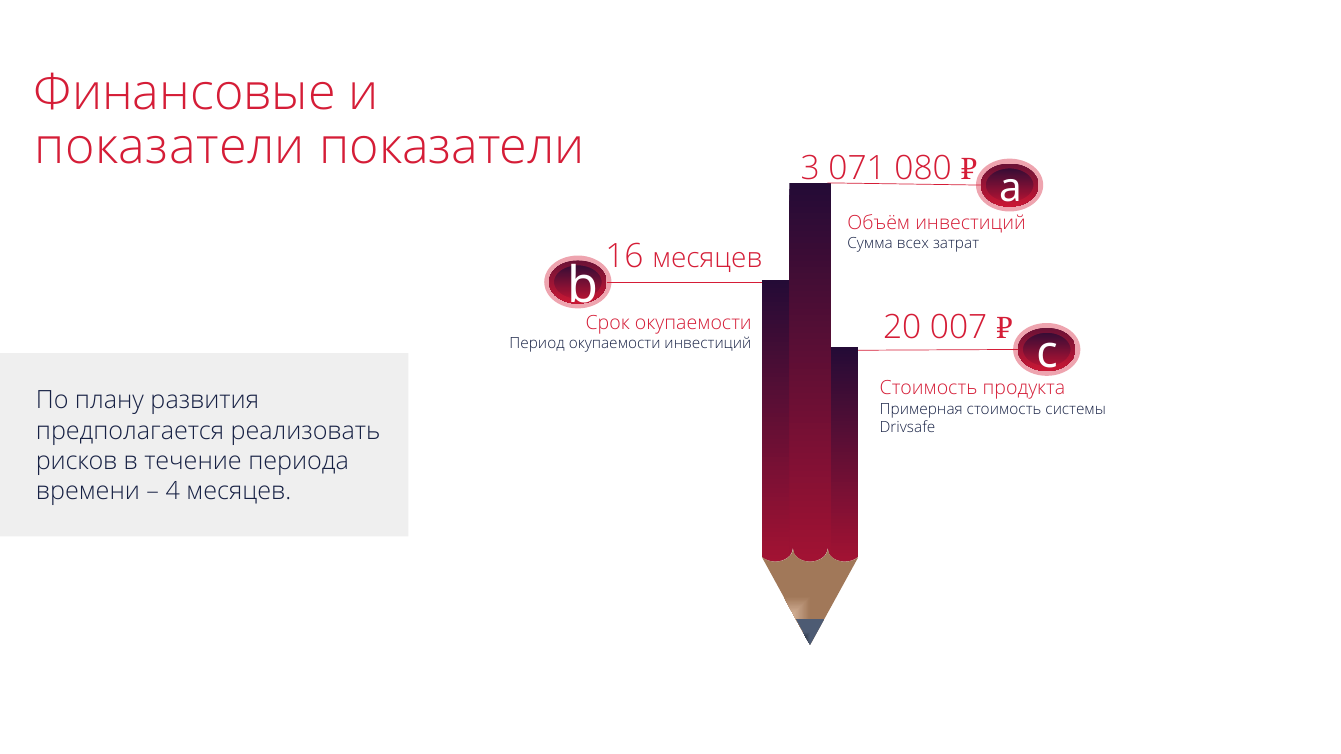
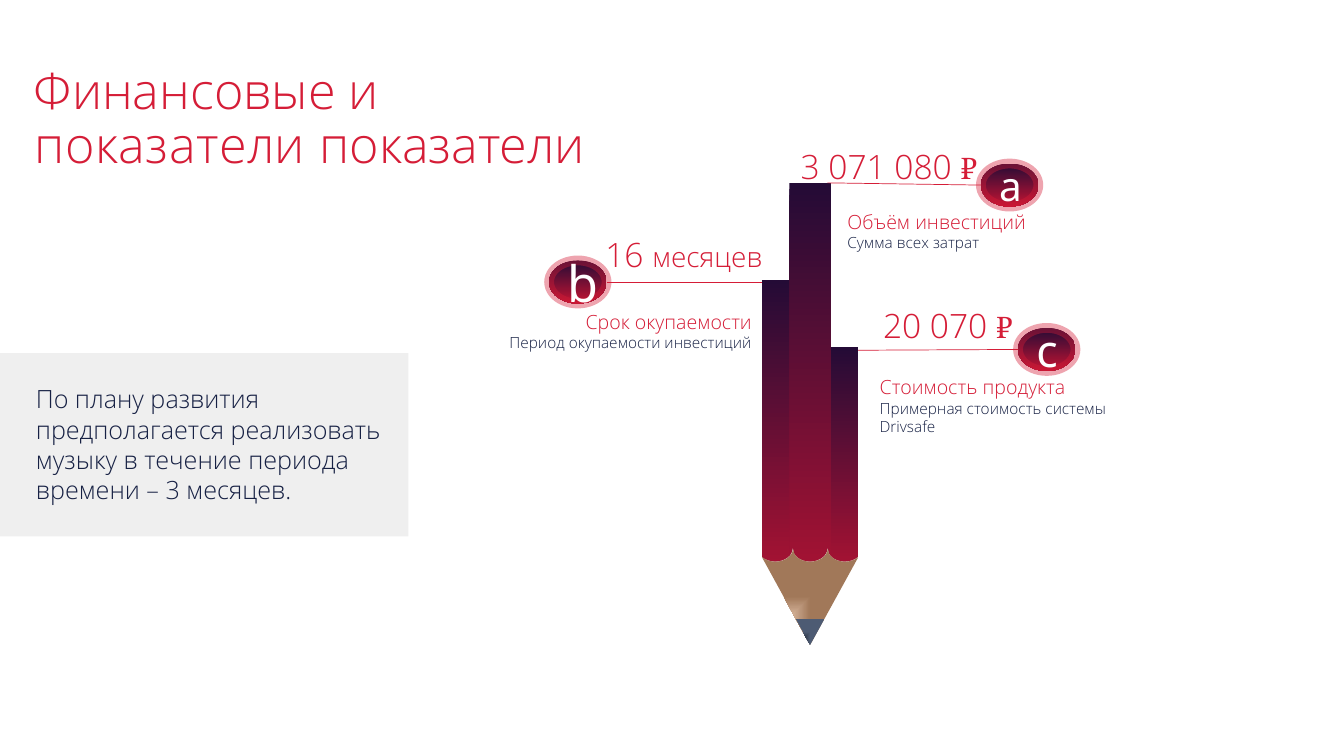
007: 007 -> 070 (959, 327)
рисков: рисков -> музыку (77, 461)
4: 4 -> 3 (173, 491)
